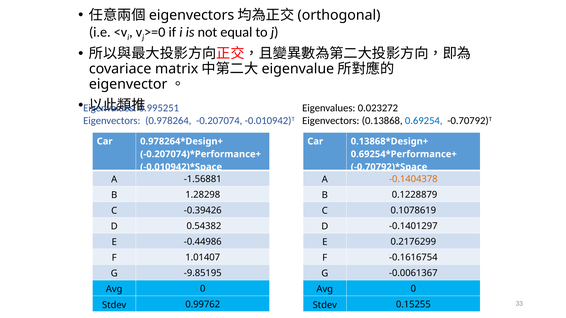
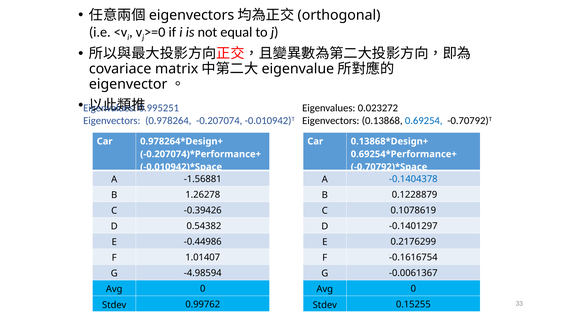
-0.1404378 colour: orange -> blue (413, 179)
1.28298: 1.28298 -> 1.26278 (203, 195)
-9.85195: -9.85195 -> -4.98594 (203, 273)
